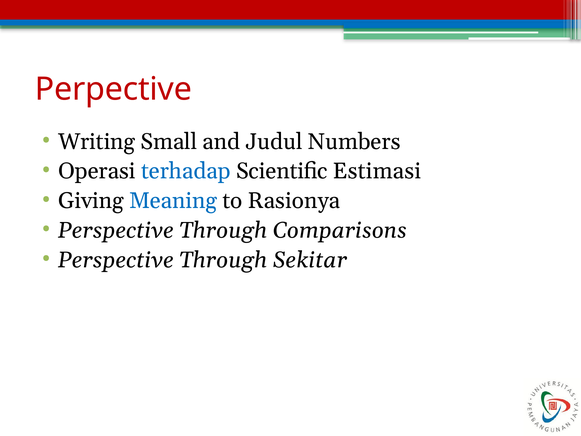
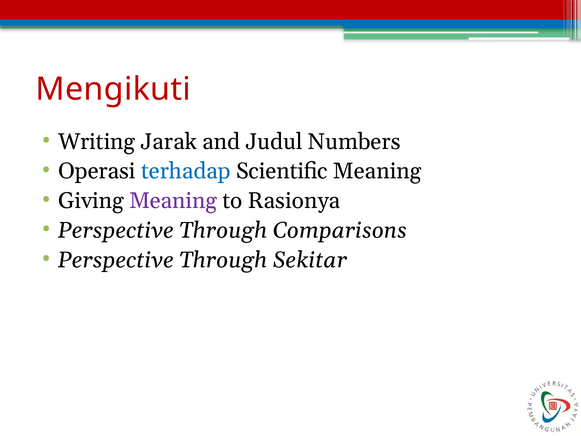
Perpective: Perpective -> Mengikuti (113, 89)
Small: Small -> Jarak (169, 142)
Scientific Estimasi: Estimasi -> Meaning (377, 171)
Meaning colour: blue -> purple (173, 201)
